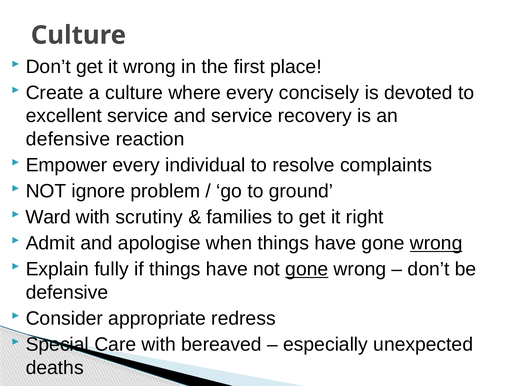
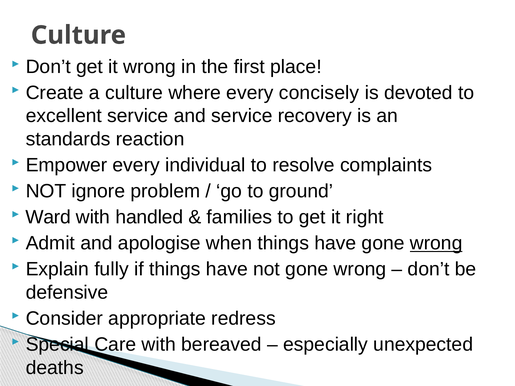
defensive: defensive -> standards (68, 139)
scrutiny: scrutiny -> handled (149, 217)
gone underline: present -> none (307, 269)
